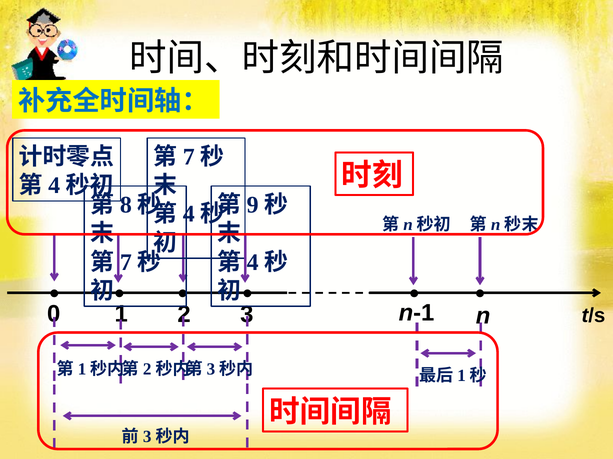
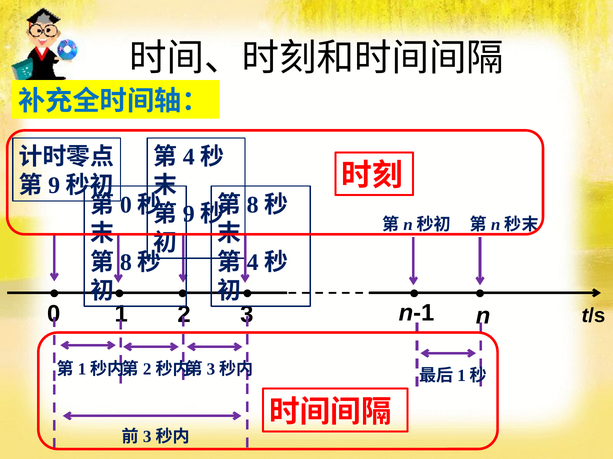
7: 7 -> 4 (189, 157)
4: 4 -> 9 (54, 186)
8: 8 -> 0 (126, 205)
9: 9 -> 8 (253, 205)
4: 4 -> 9 (189, 214)
7: 7 -> 8 (126, 263)
